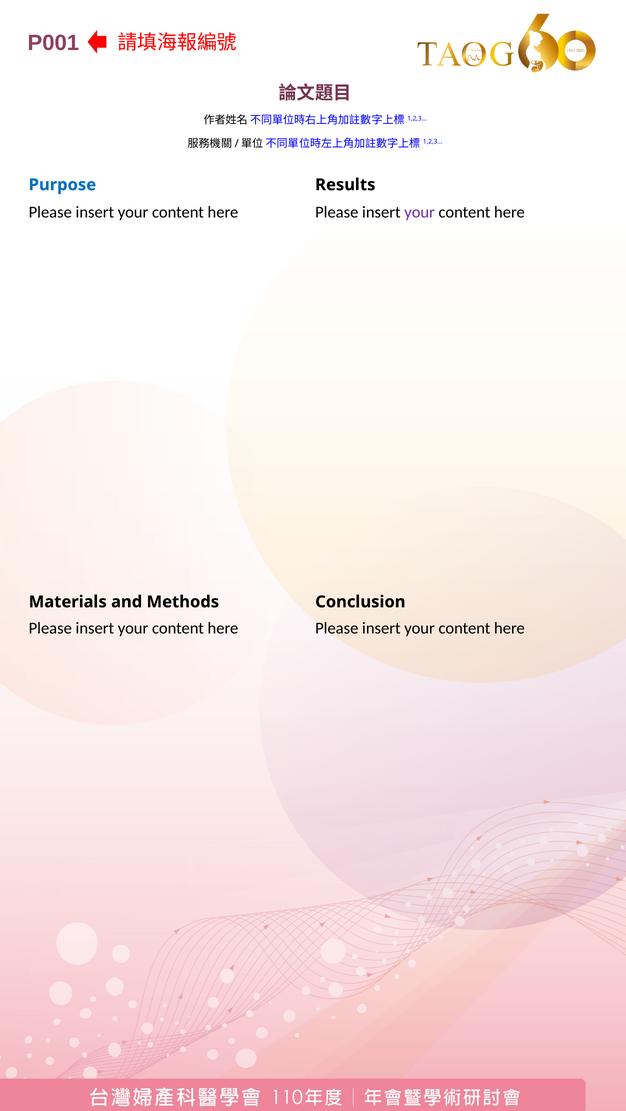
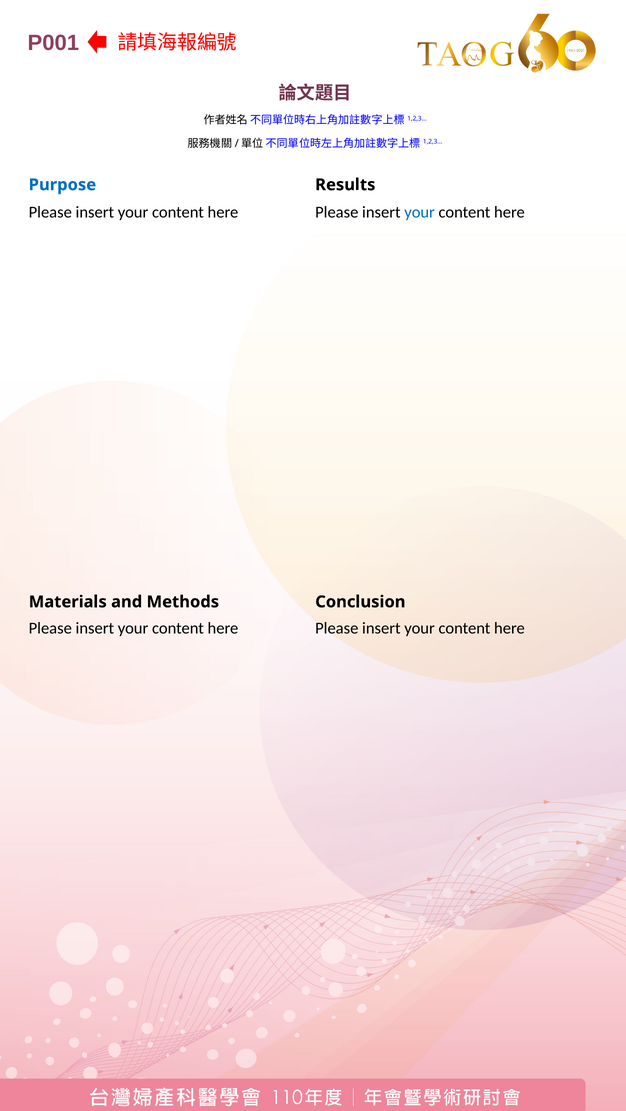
your colour: purple -> blue (420, 213)
